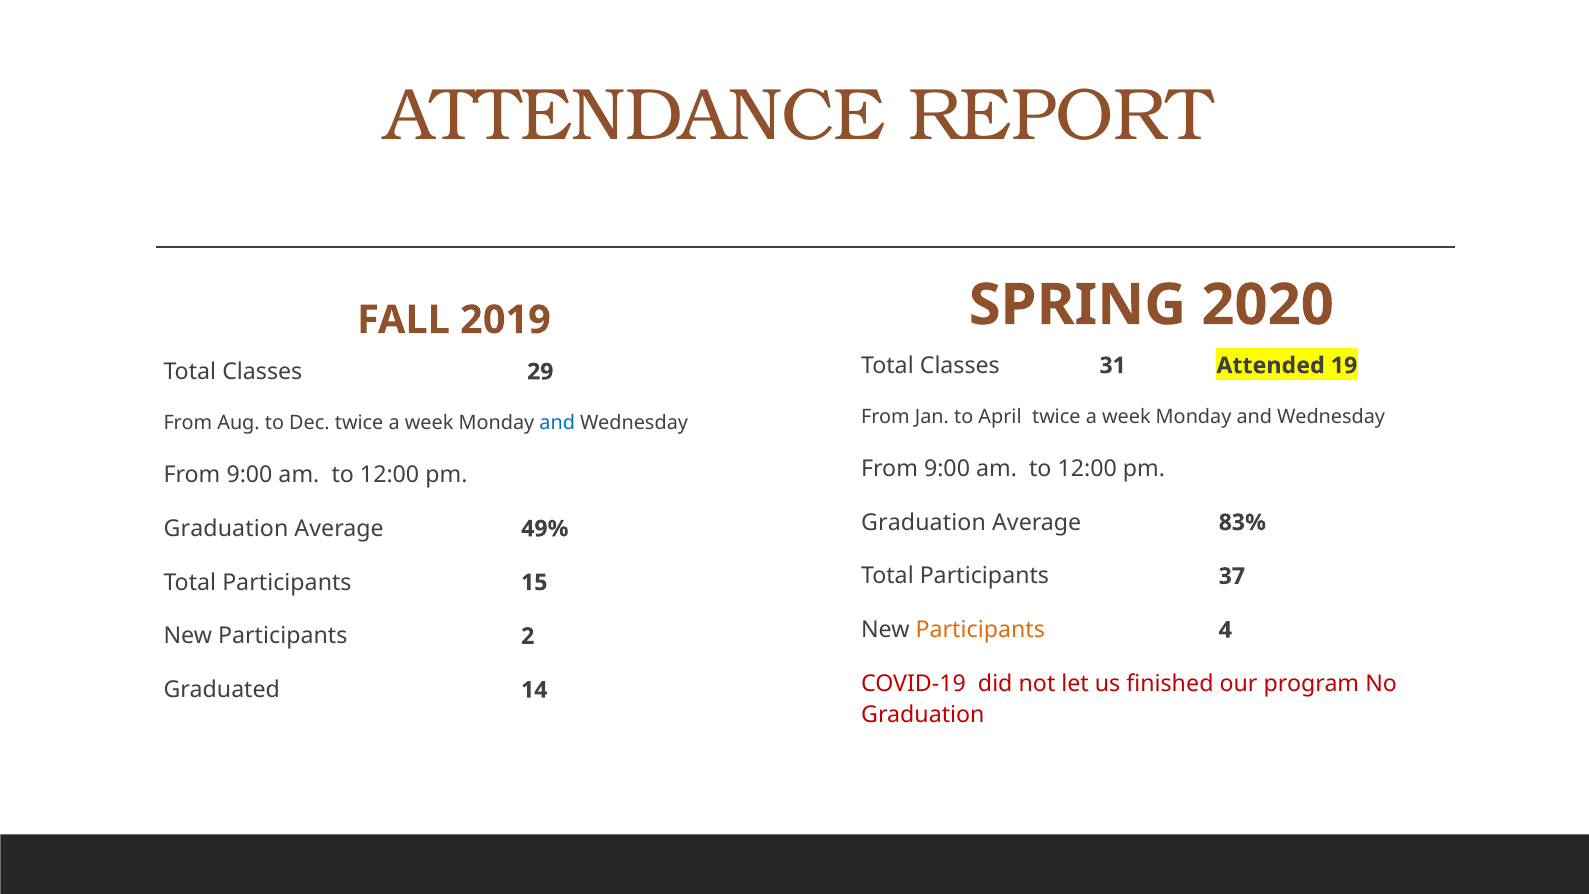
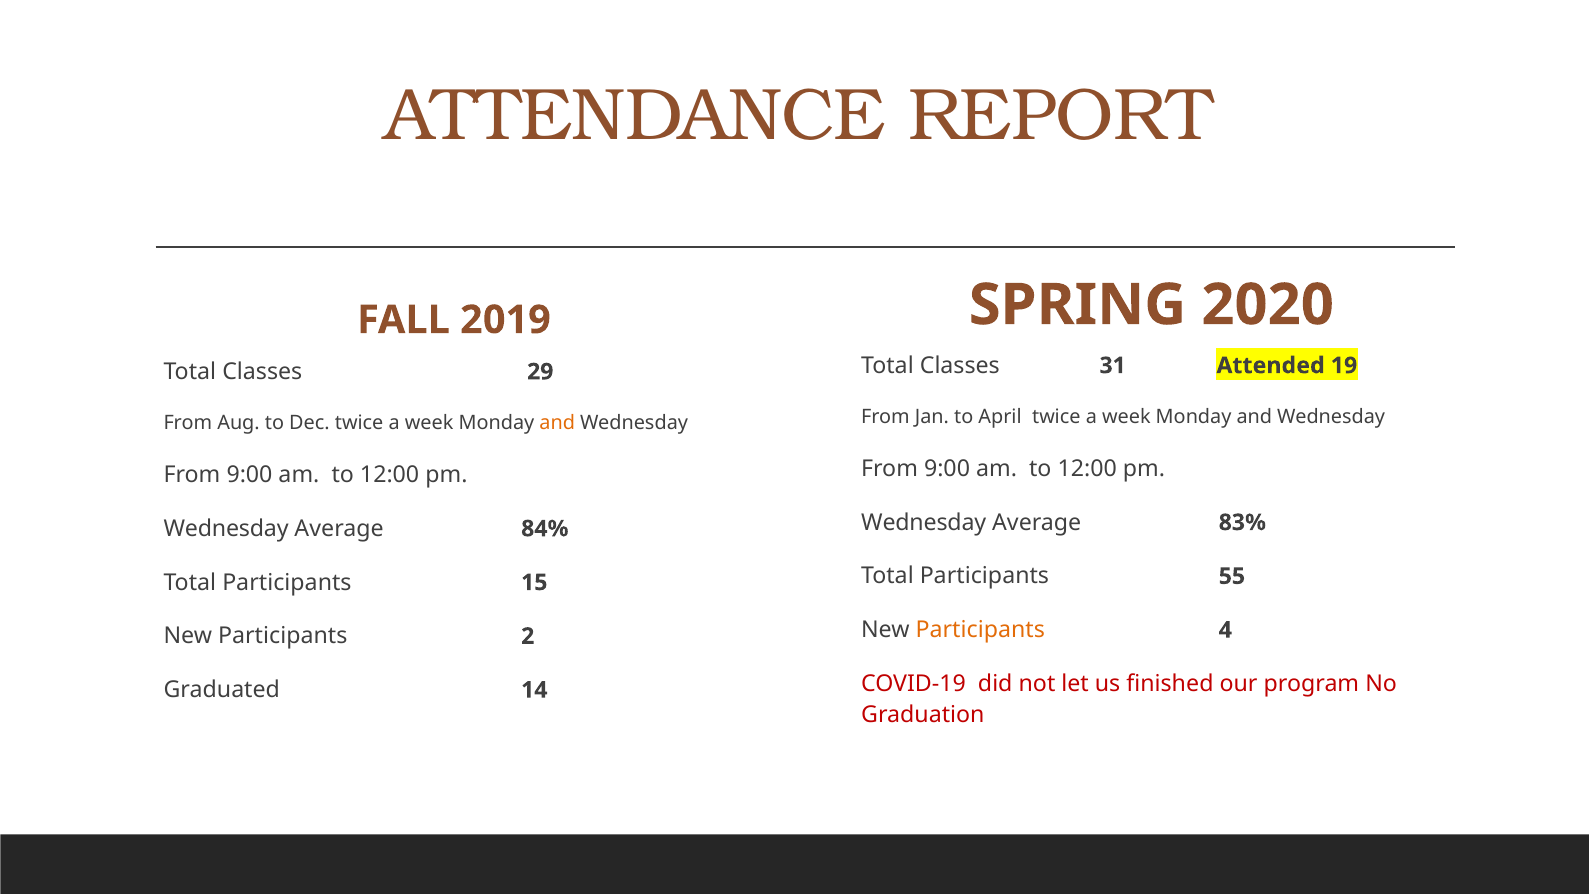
and colour: blue -> orange (557, 423)
Graduation: Graduation -> Wednesday (924, 522)
Graduation: Graduation -> Wednesday (226, 529)
49%: 49% -> 84% (545, 529)
37: 37 -> 55 (1232, 576)
